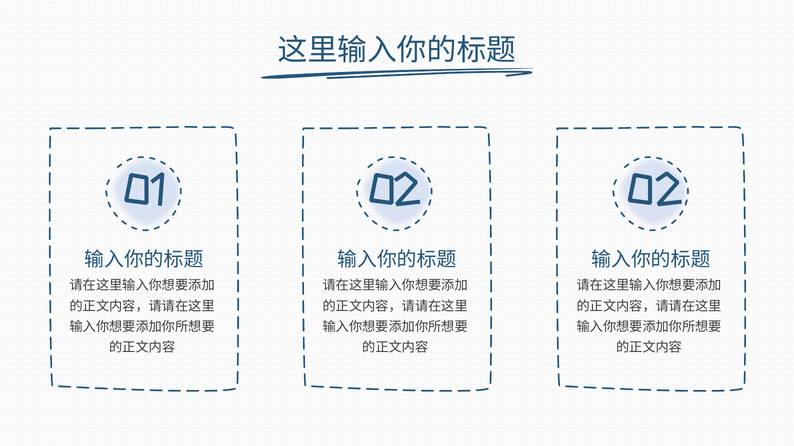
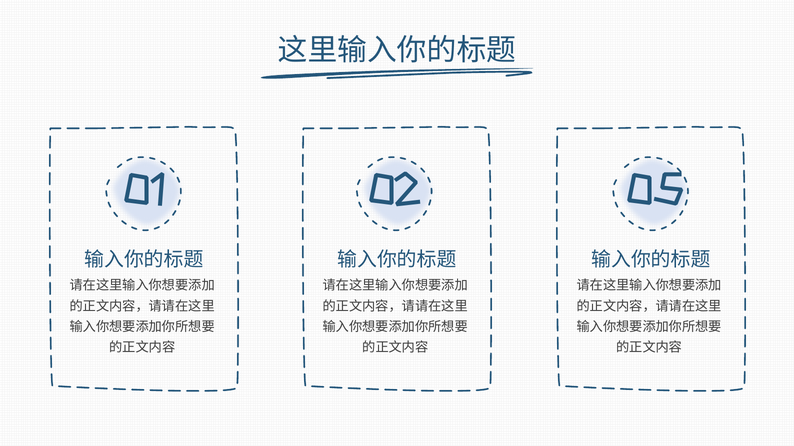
02 02: 02 -> 05 (655, 191)
